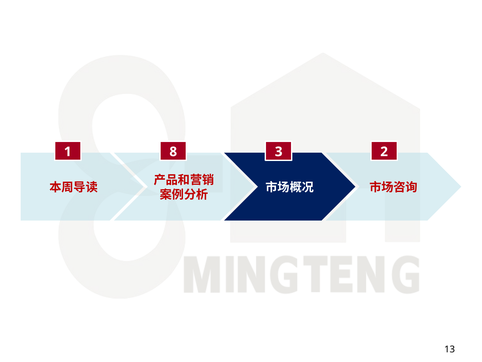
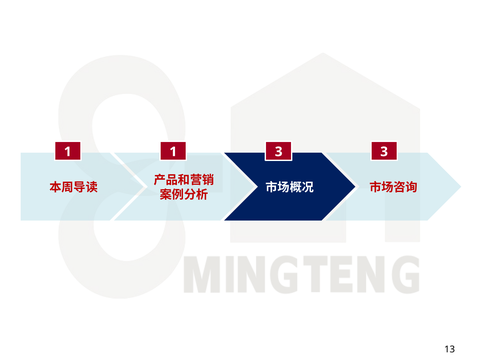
1 8: 8 -> 1 (173, 152)
3 2: 2 -> 3 (384, 152)
